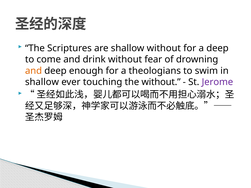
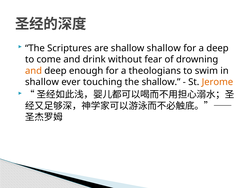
shallow without: without -> shallow (164, 48)
the without: without -> shallow (161, 82)
Jerome colour: purple -> orange (217, 82)
